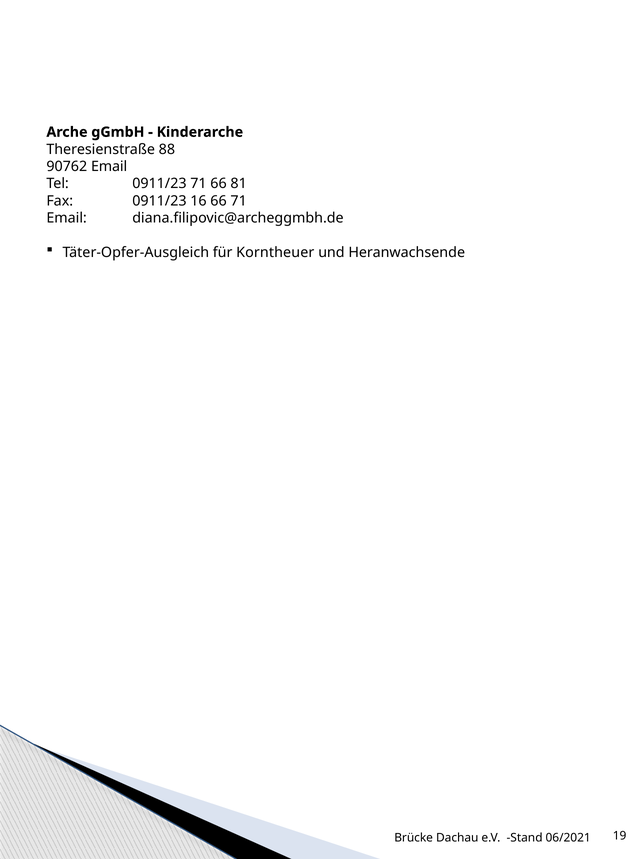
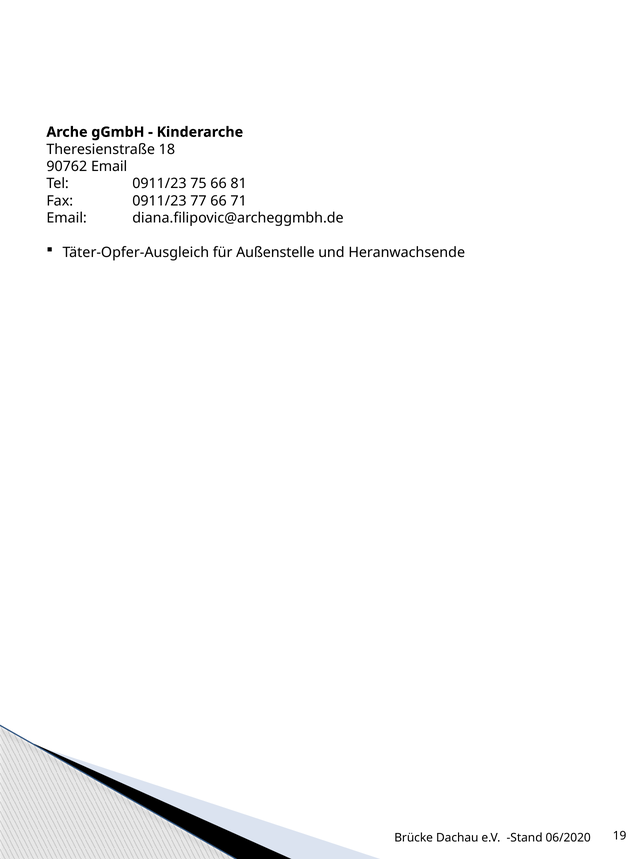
88: 88 -> 18 (167, 149)
0911/23 71: 71 -> 75 (198, 184)
16: 16 -> 77 (198, 201)
Korntheuer: Korntheuer -> Außenstelle (275, 252)
06/2021: 06/2021 -> 06/2020 (568, 837)
